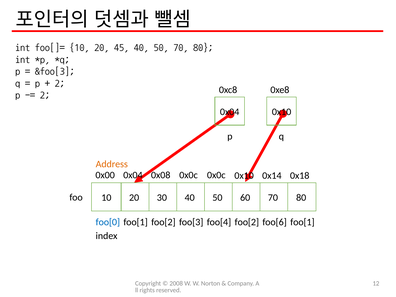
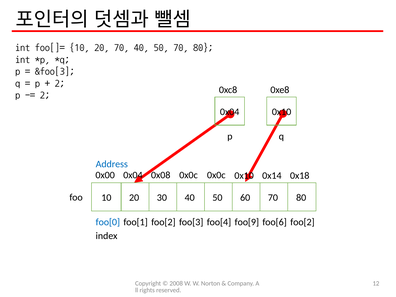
20 45: 45 -> 70 (122, 47)
Address colour: orange -> blue (112, 164)
foo[4 foo[2: foo[2 -> foo[9 (247, 222)
foo[6 foo[1: foo[1 -> foo[2 (302, 222)
